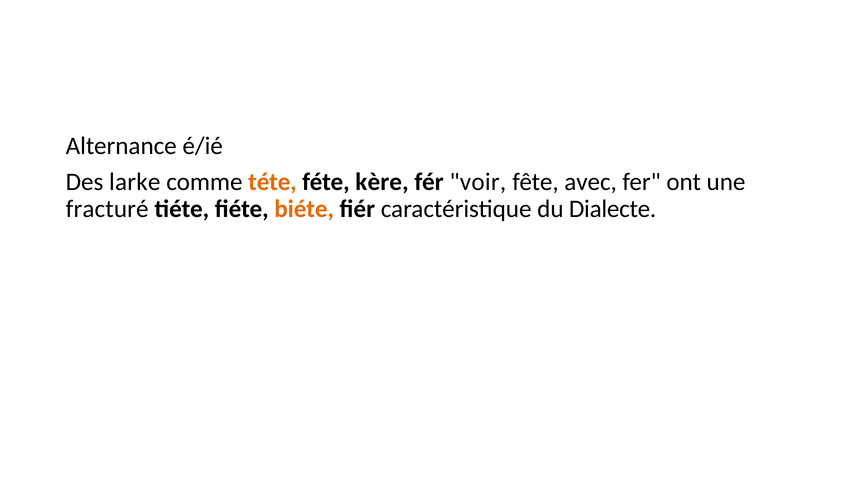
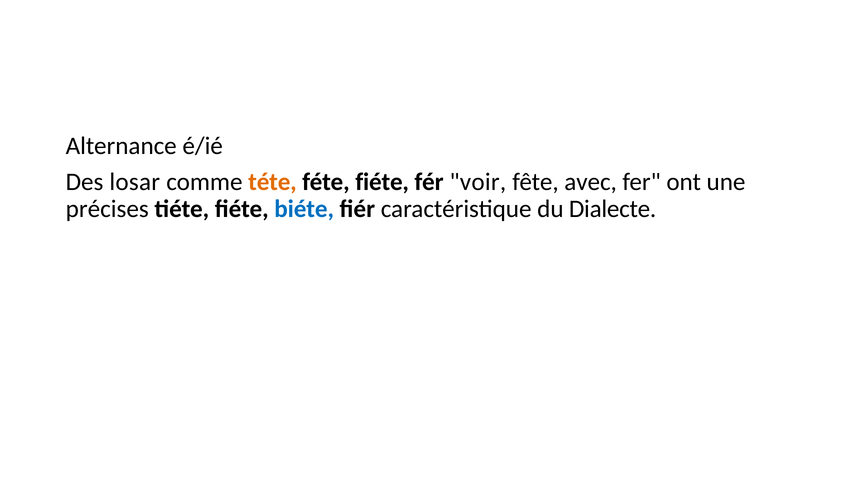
larke: larke -> losar (135, 182)
féte kère: kère -> fiéte (382, 182)
fracturé: fracturé -> précises (107, 209)
biéte colour: orange -> blue (304, 209)
